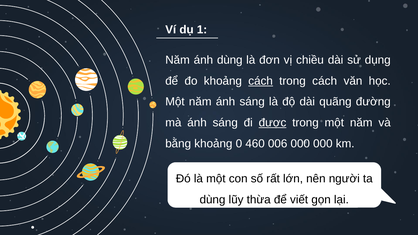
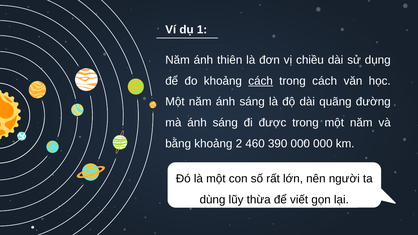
ánh dùng: dùng -> thiên (230, 60)
được underline: present -> none (273, 123)
0: 0 -> 2 (239, 144)
006: 006 -> 390 (278, 144)
